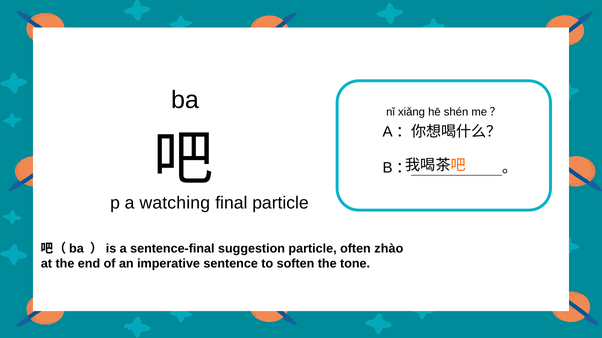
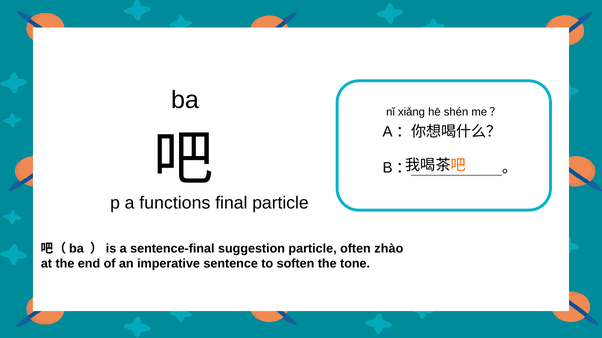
watching: watching -> functions (175, 203)
